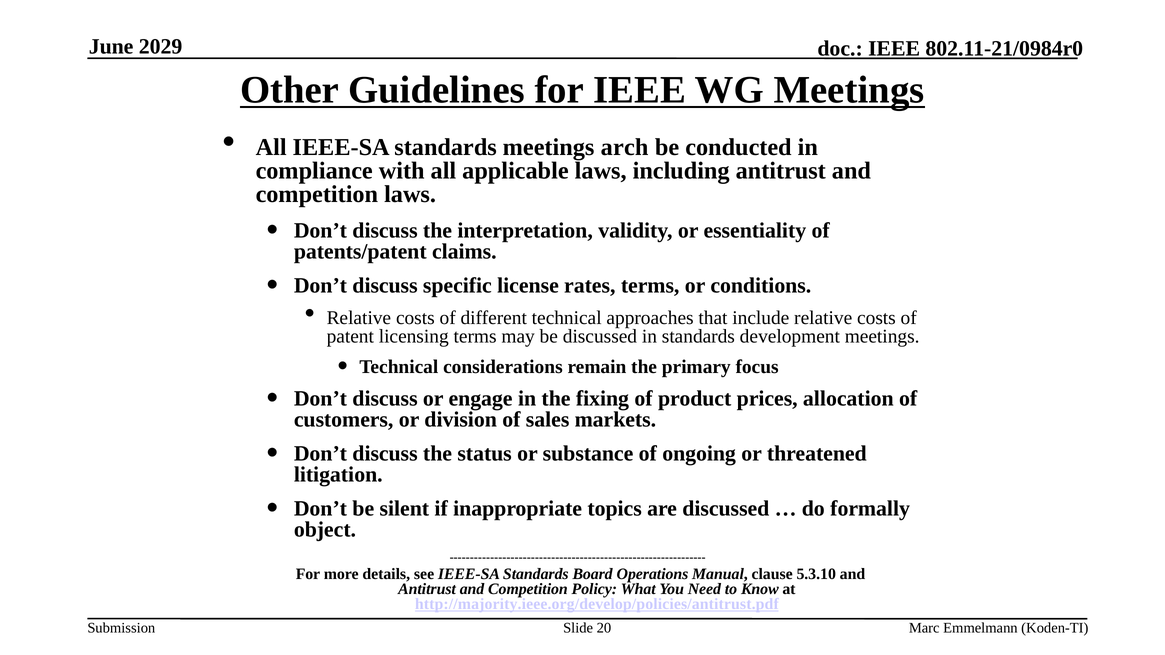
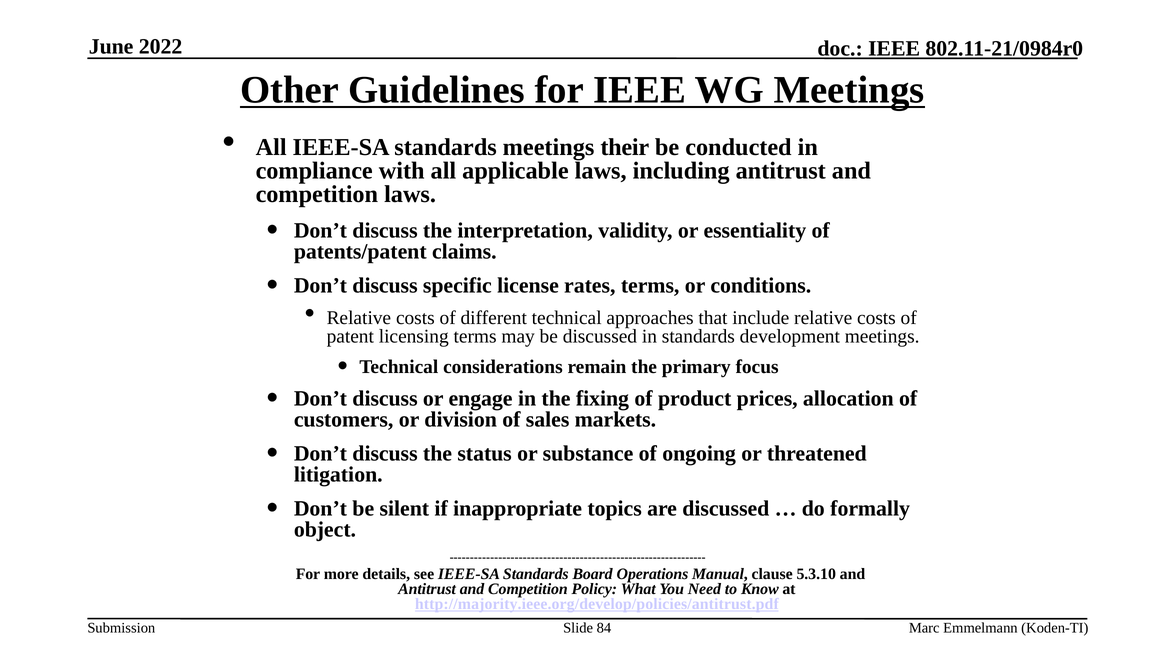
2029: 2029 -> 2022 (161, 46)
arch: arch -> their (625, 148)
20: 20 -> 84 (604, 629)
